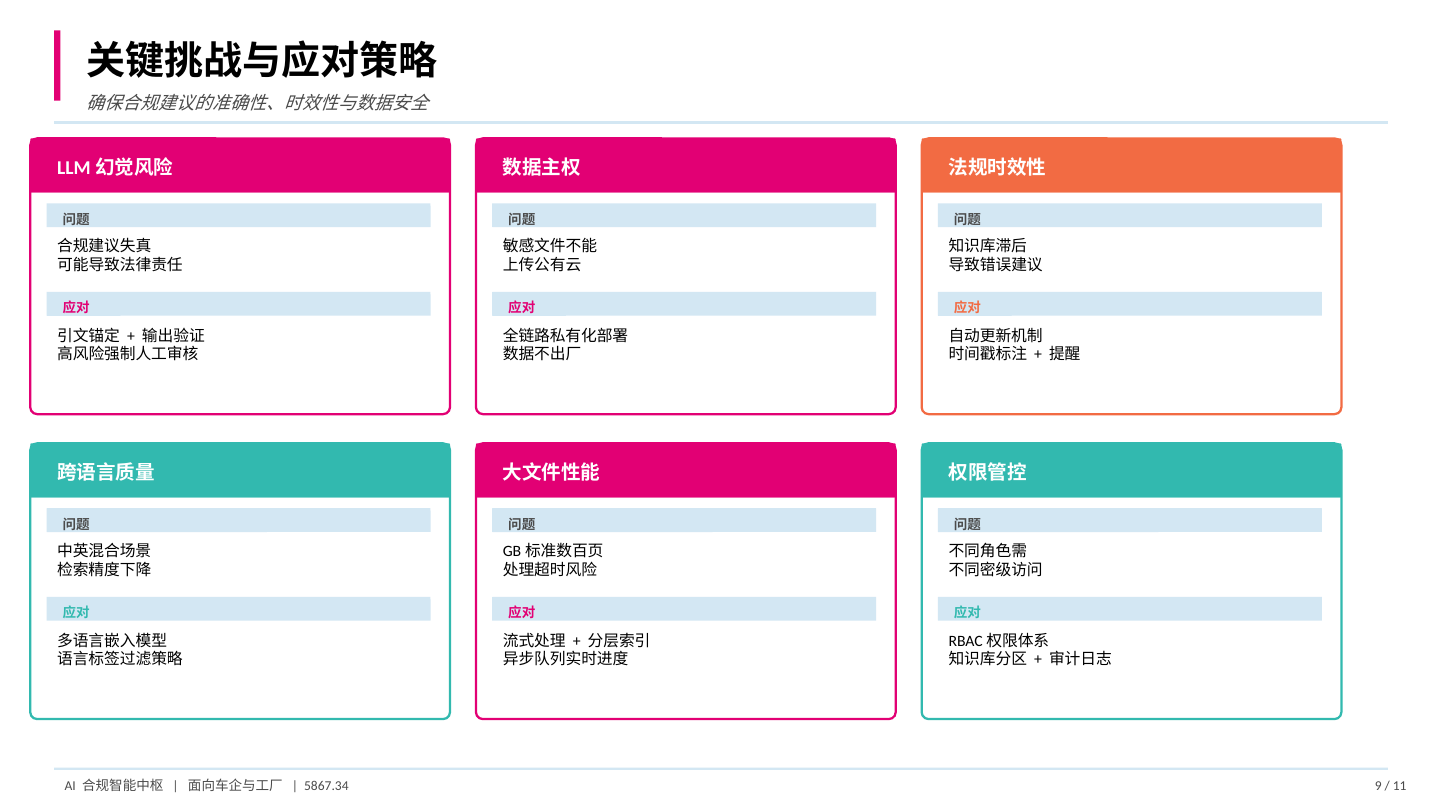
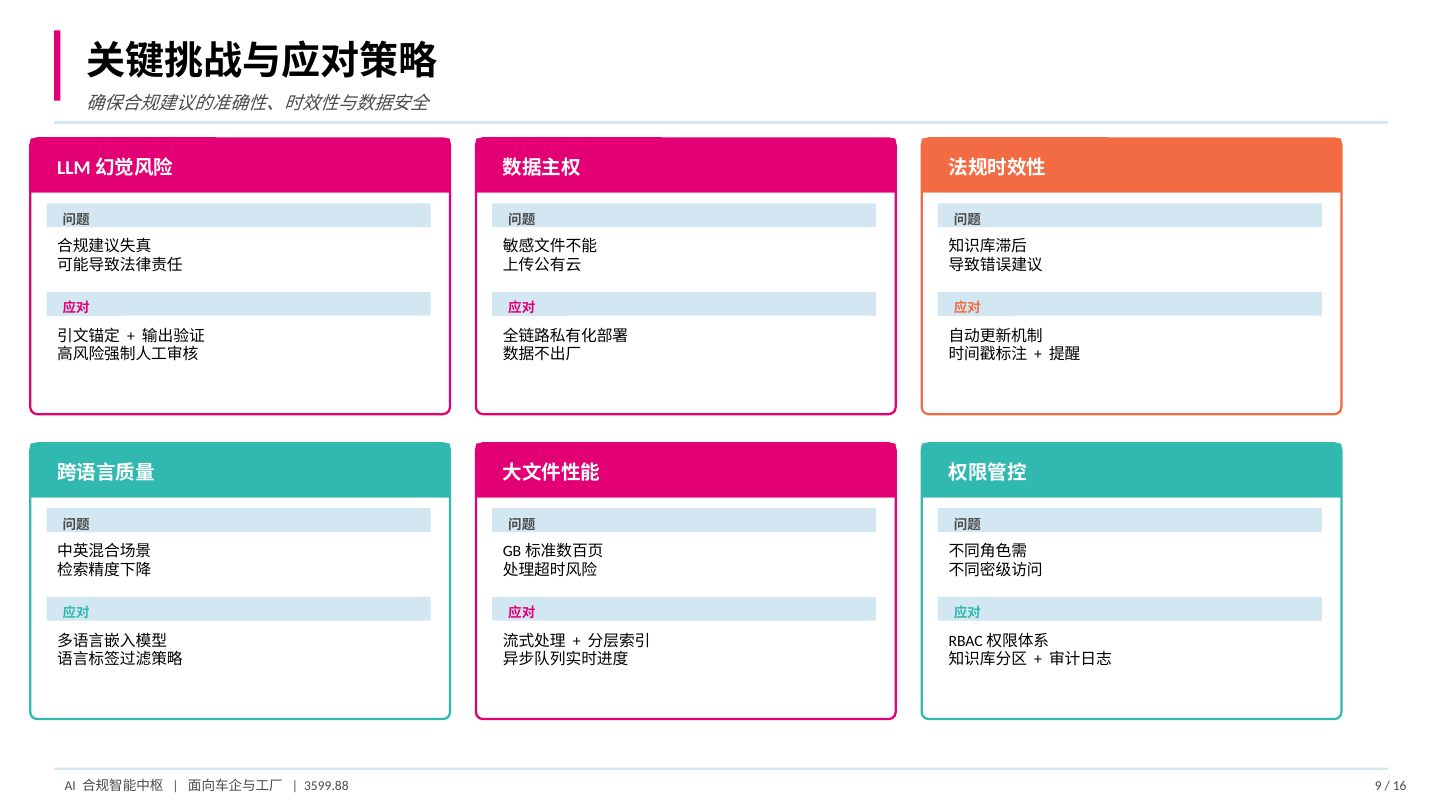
5867.34: 5867.34 -> 3599.88 (326, 787)
11: 11 -> 16 (1400, 787)
